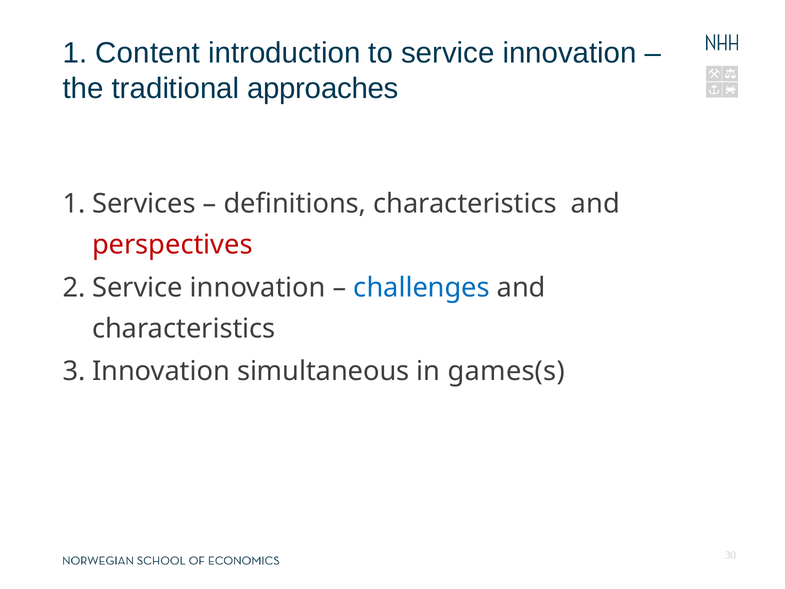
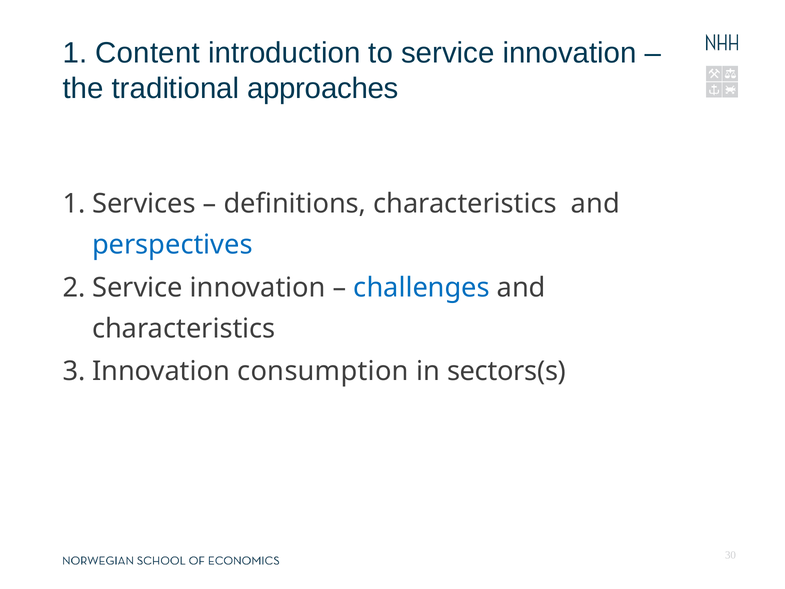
perspectives colour: red -> blue (172, 245)
simultaneous: simultaneous -> consumption (323, 371)
games(s: games(s -> sectors(s (507, 371)
